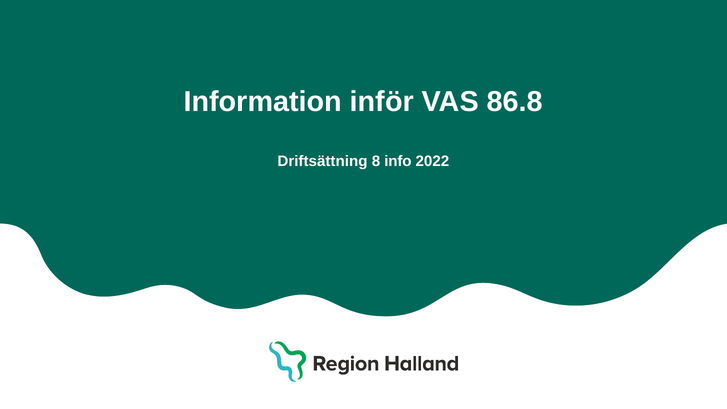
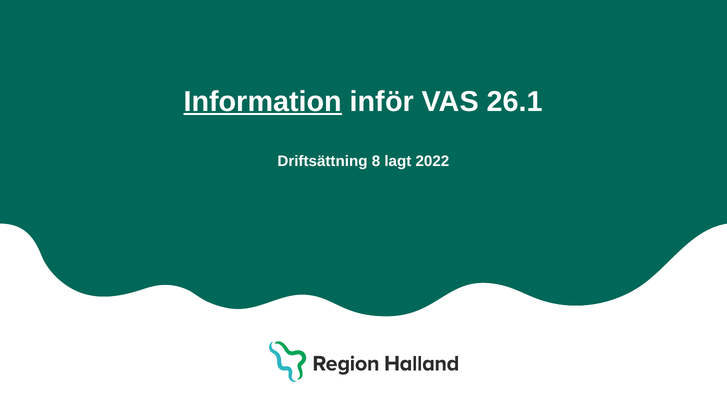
Information underline: none -> present (263, 102)
86.8: 86.8 -> 26.1 (515, 102)
info: info -> lagt (398, 161)
